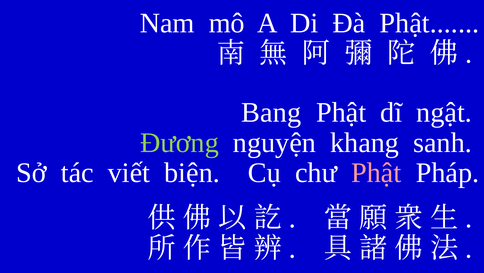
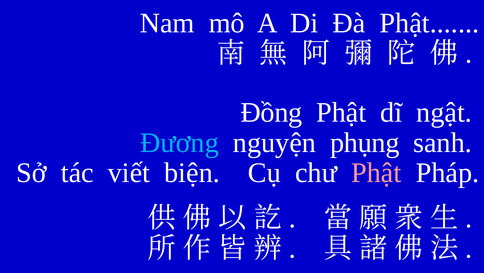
Bang: Bang -> Đồng (271, 112)
Đương colour: light green -> light blue (179, 142)
khang: khang -> phụng (365, 142)
